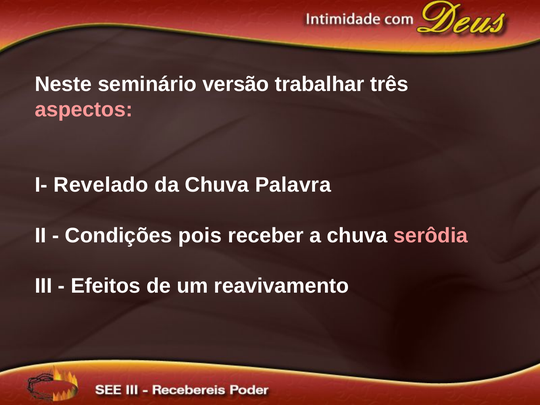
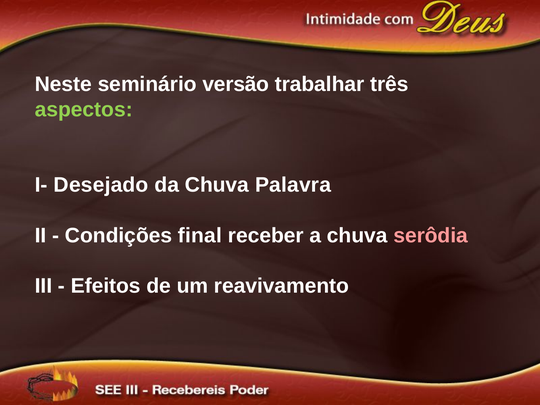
aspectos colour: pink -> light green (84, 109)
Revelado: Revelado -> Desejado (101, 185)
pois: pois -> final (200, 235)
